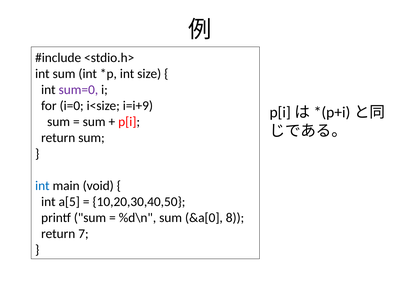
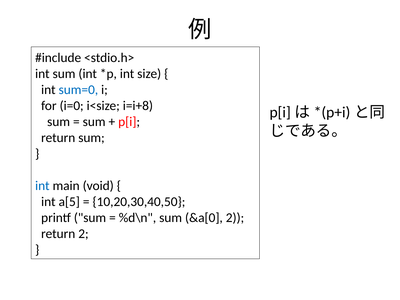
sum=0 colour: purple -> blue (78, 90)
i=i+9: i=i+9 -> i=i+8 (138, 106)
&a[0 8: 8 -> 2 (235, 218)
return 7: 7 -> 2 (83, 234)
